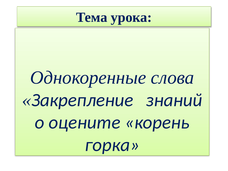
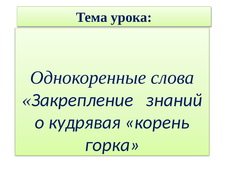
оцените: оцените -> кудрявая (85, 122)
